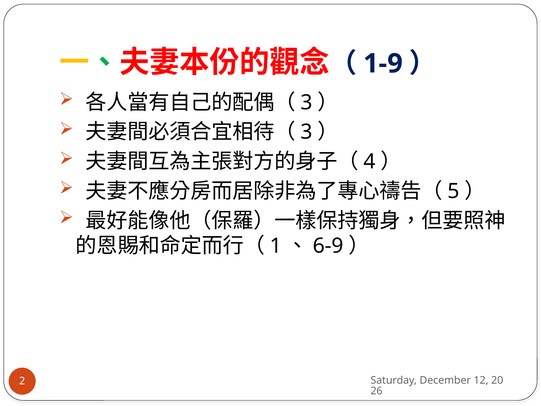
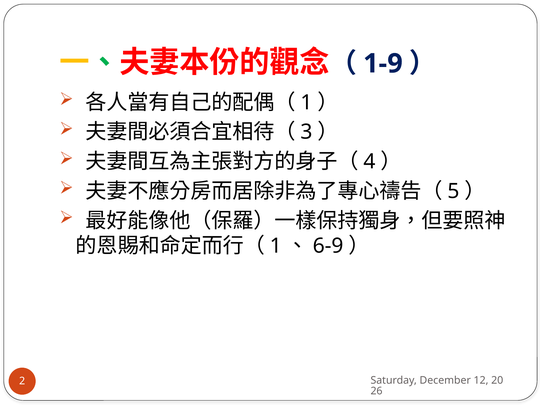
3: 3 -> 1 (307, 102)
